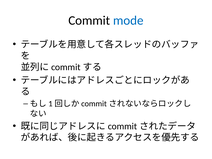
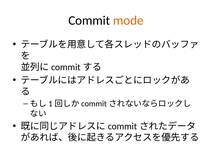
mode colour: blue -> orange (128, 21)
